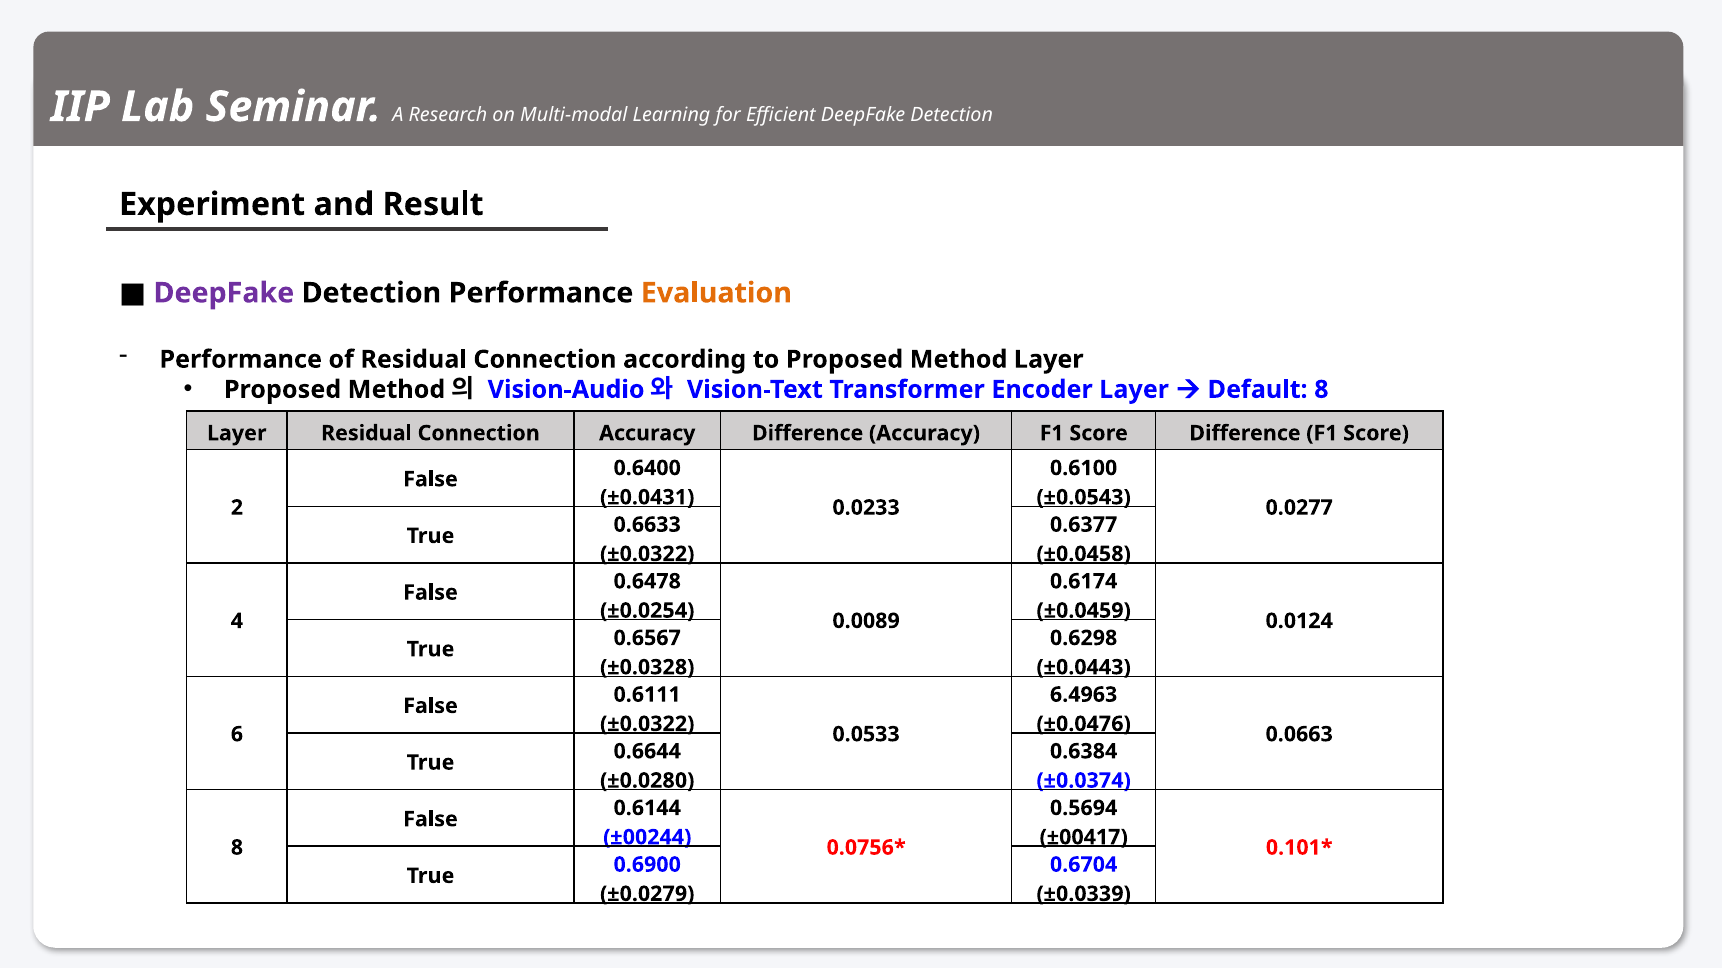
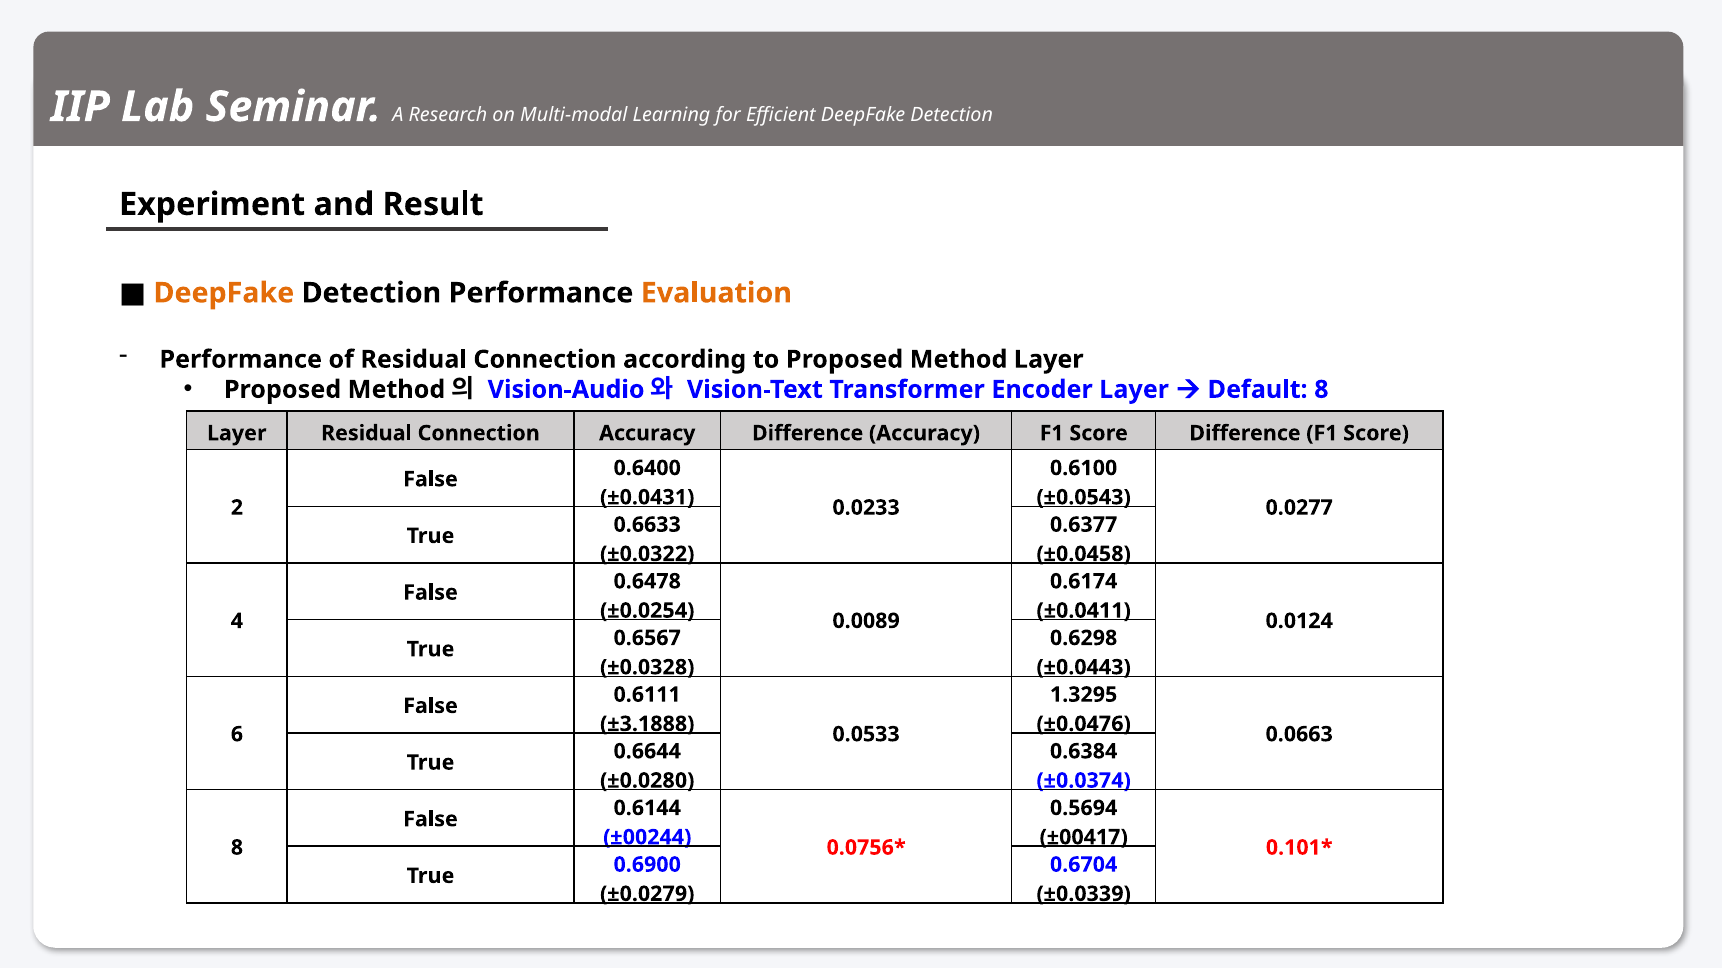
DeepFake colour: purple -> orange (224, 293)
±0.0459: ±0.0459 -> ±0.0411 (1084, 611)
6.4963: 6.4963 -> 1.3295 (1084, 695)
±0.0322: ±0.0322 -> ±3.1888 (647, 724)
